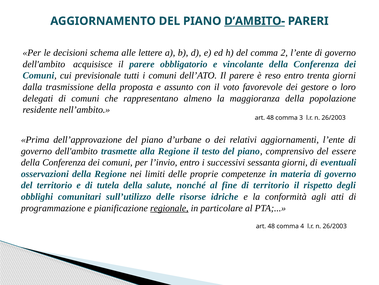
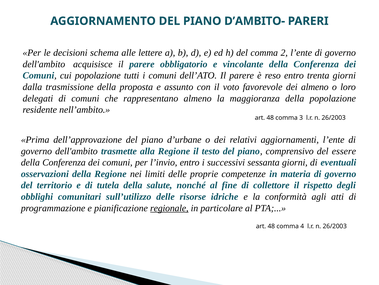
D’AMBITO- underline: present -> none (255, 21)
cui previsionale: previsionale -> popolazione (98, 75)
dei gestore: gestore -> almeno (315, 87)
di territorio: territorio -> collettore (271, 185)
